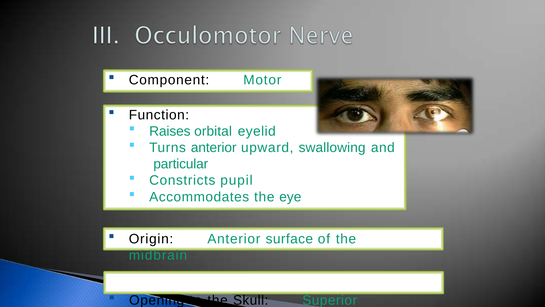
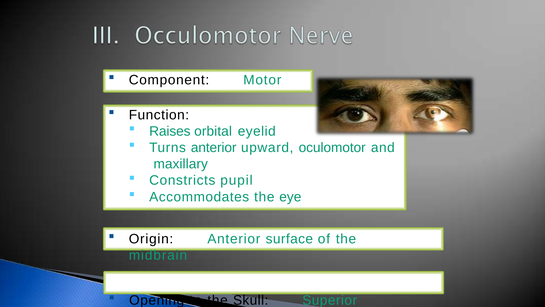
swallowing: swallowing -> oculomotor (332, 147)
particular: particular -> maxillary (181, 164)
